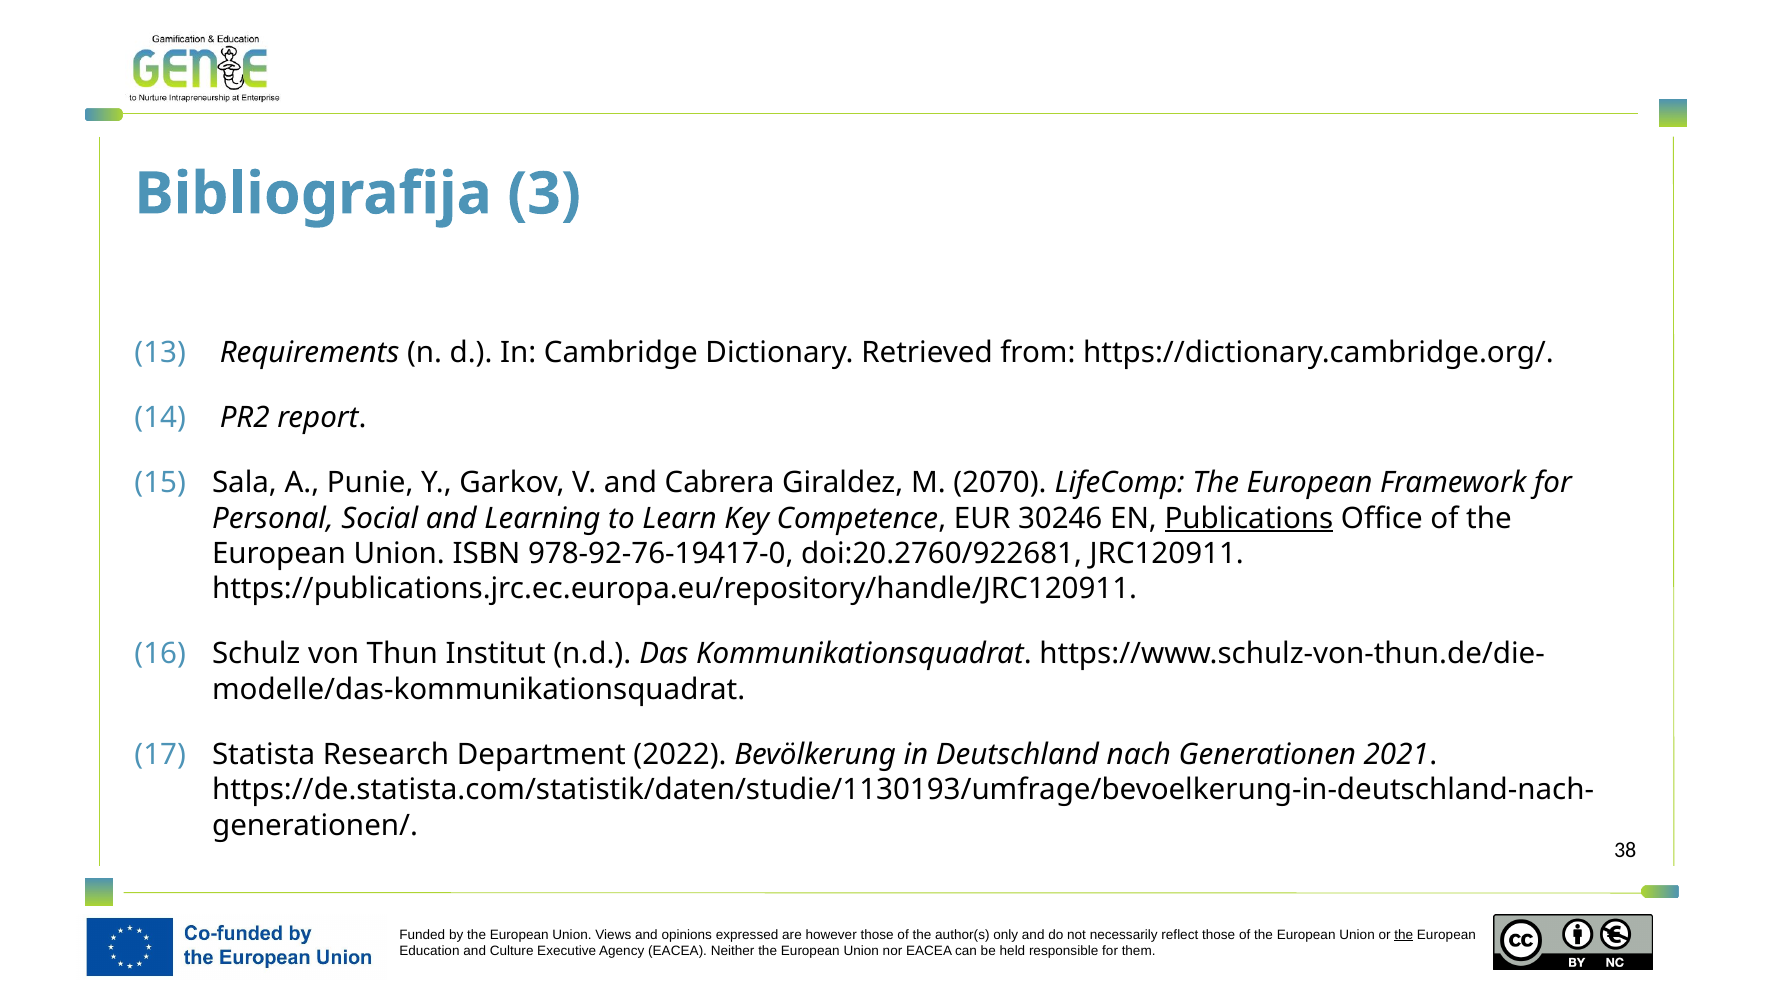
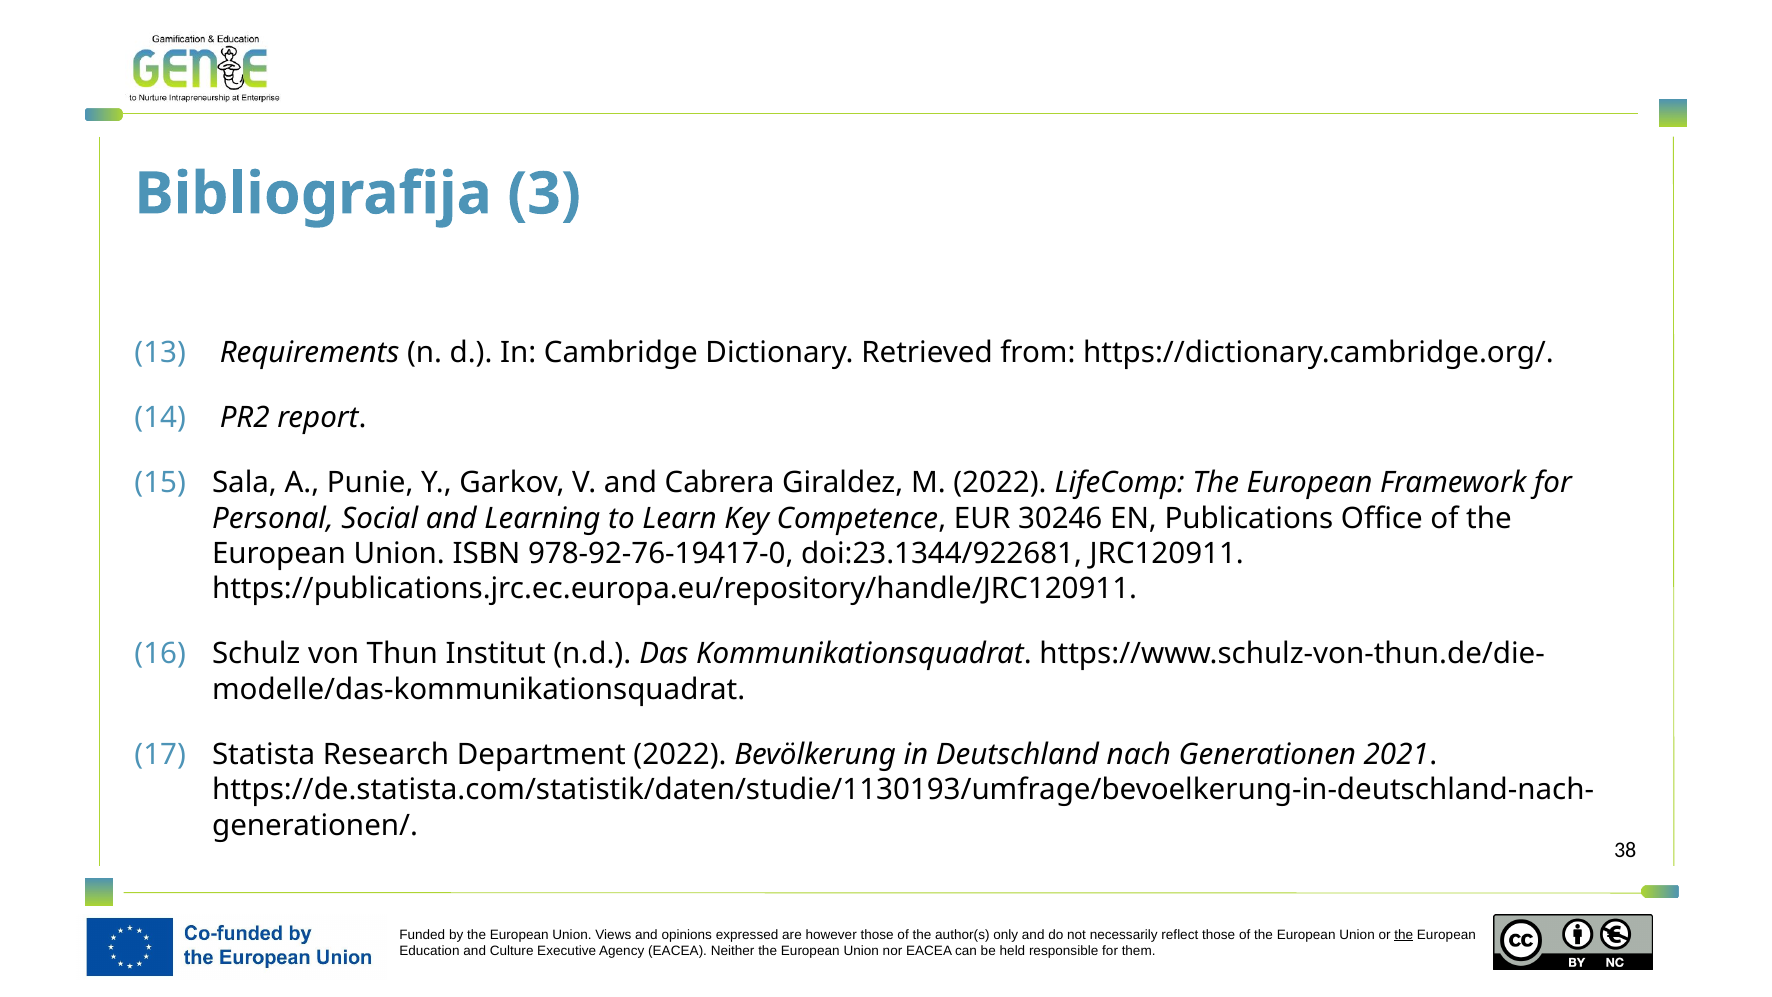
M 2070: 2070 -> 2022 (1000, 483)
Publications underline: present -> none (1249, 518)
doi:20.2760/922681: doi:20.2760/922681 -> doi:23.1344/922681 (941, 554)
